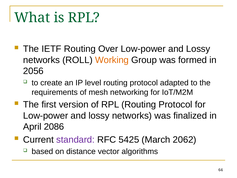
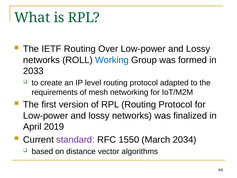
Working colour: orange -> blue (112, 60)
2056: 2056 -> 2033 (33, 71)
2086: 2086 -> 2019 (54, 127)
5425: 5425 -> 1550 (129, 139)
2062: 2062 -> 2034 (185, 139)
